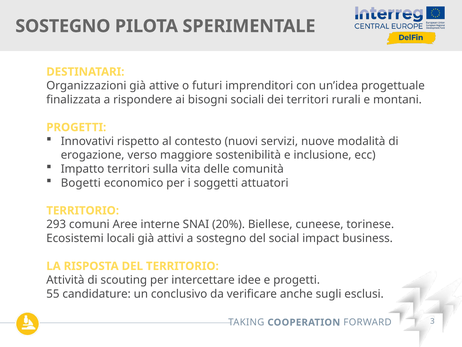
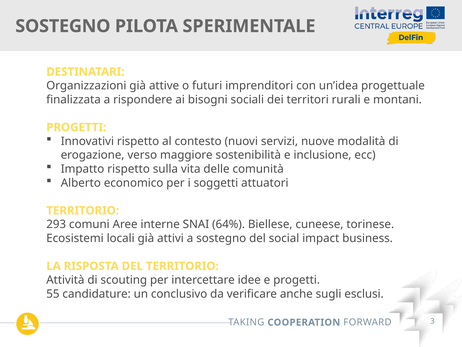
Impatto territori: territori -> rispetto (129, 169)
Bogetti: Bogetti -> Alberto (81, 183)
20%: 20% -> 64% (229, 224)
